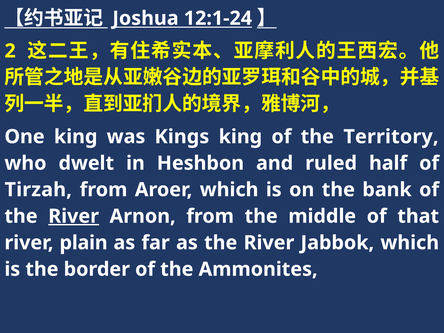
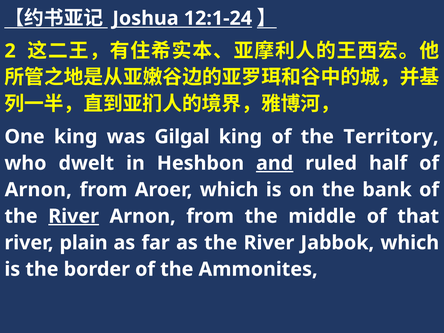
Kings: Kings -> Gilgal (182, 137)
and underline: none -> present (275, 163)
Tirzah: Tirzah -> Arnon (38, 190)
